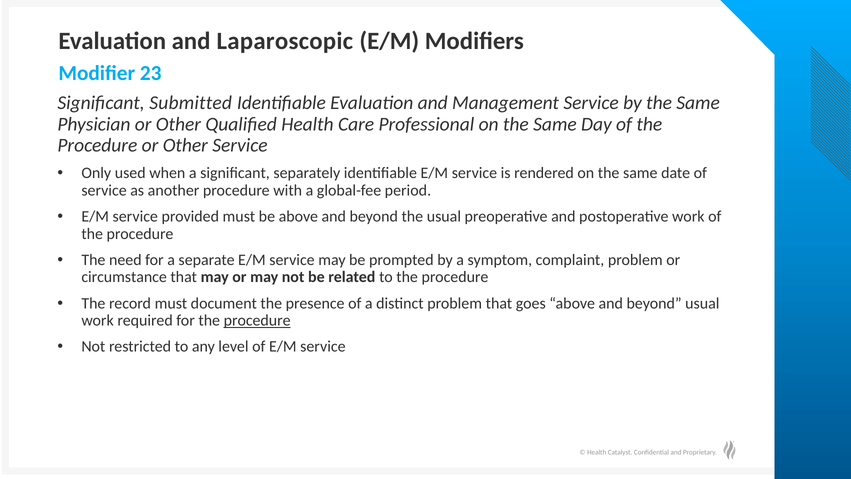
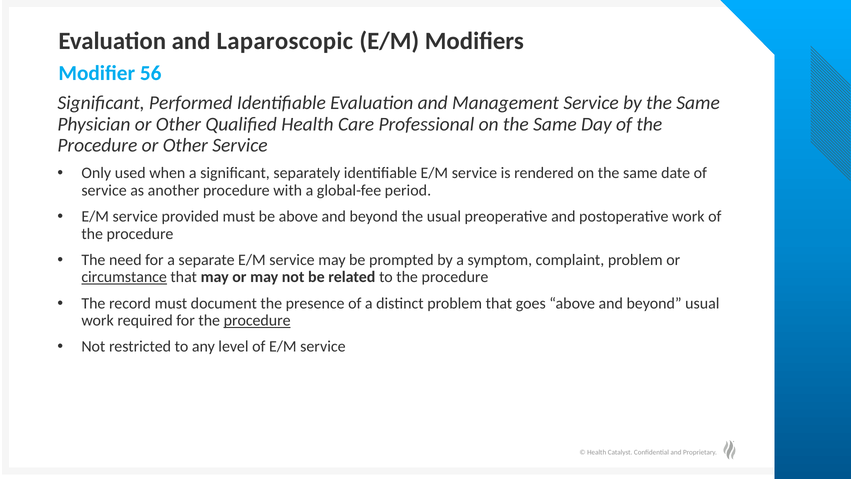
23: 23 -> 56 (151, 73)
Submitted: Submitted -> Performed (191, 103)
circumstance underline: none -> present (124, 277)
